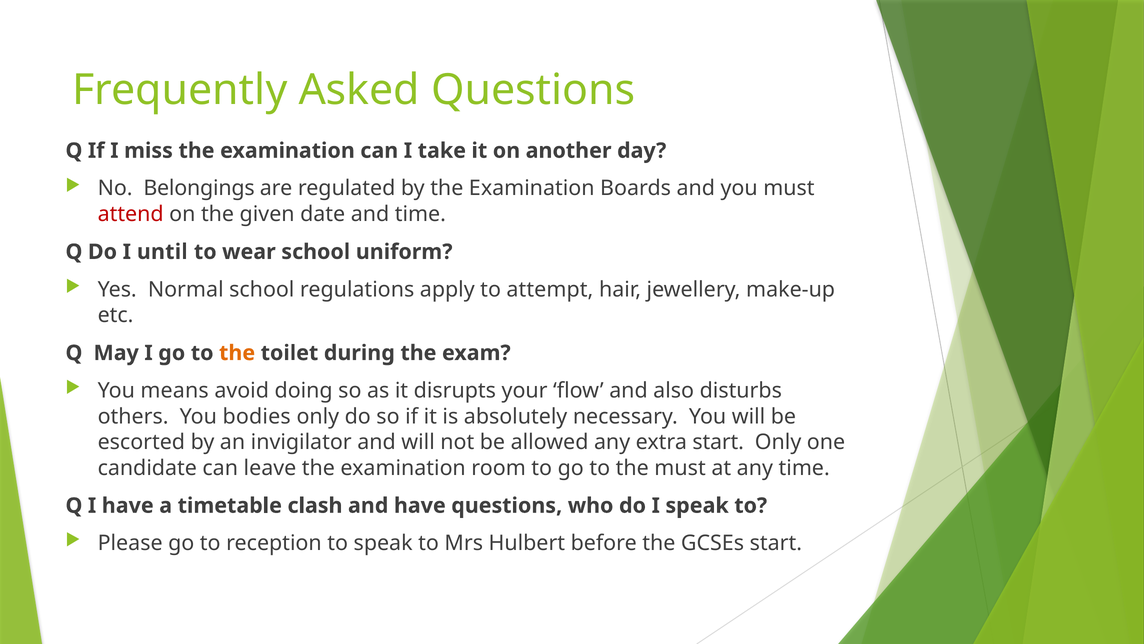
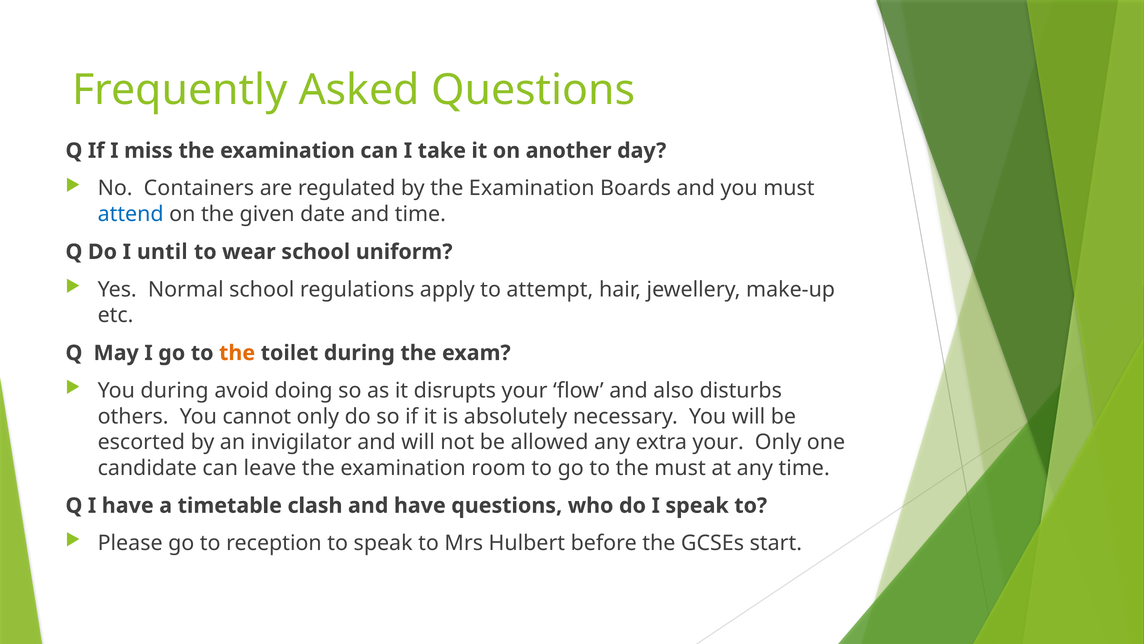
Belongings: Belongings -> Containers (199, 188)
attend colour: red -> blue (131, 214)
You means: means -> during (175, 390)
bodies: bodies -> cannot (257, 416)
extra start: start -> your (718, 442)
